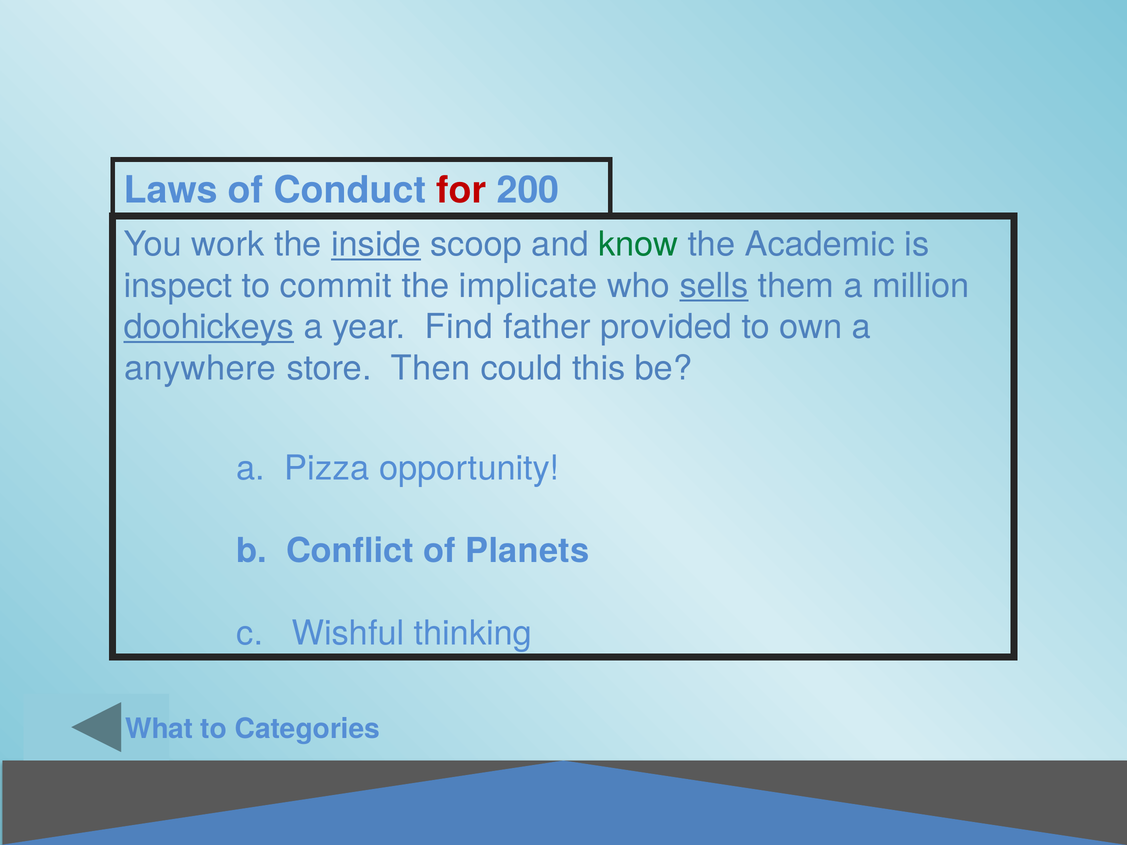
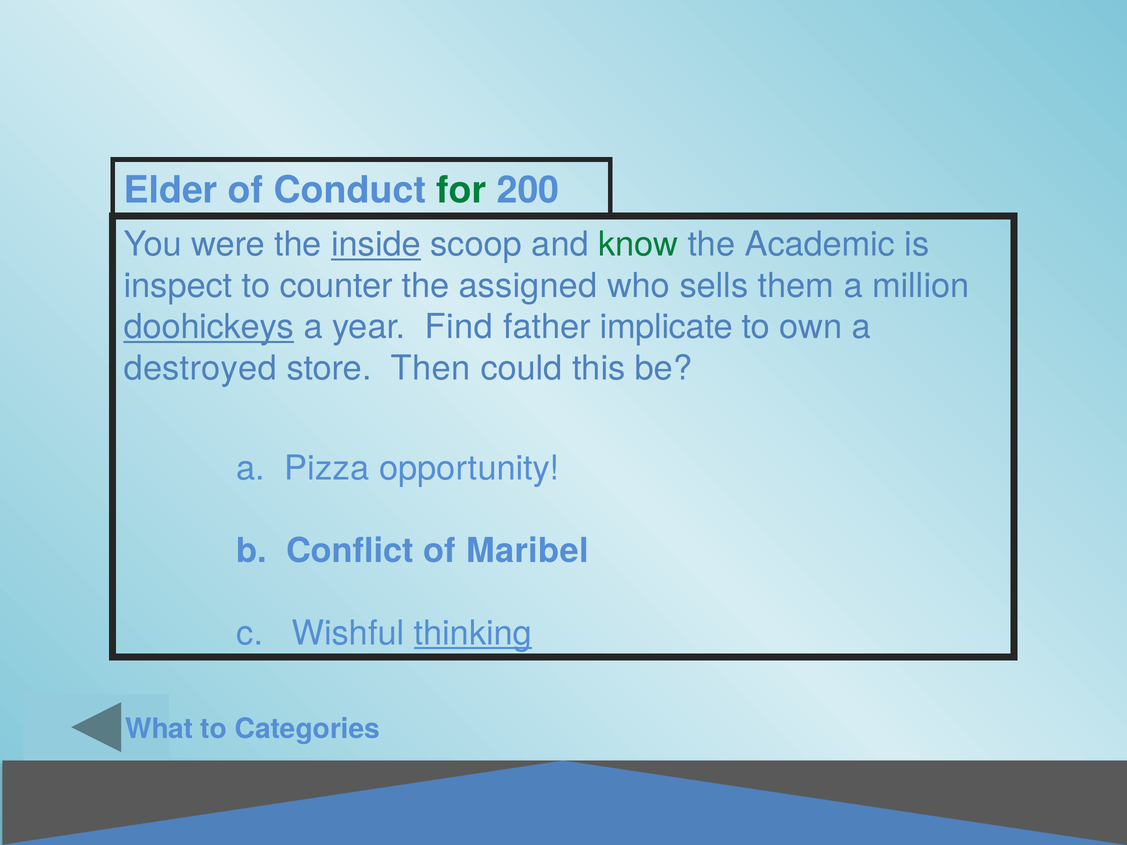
Laws: Laws -> Elder (171, 190)
for colour: red -> green (461, 190)
work: work -> were (228, 245)
commit: commit -> counter (336, 286)
implicate: implicate -> assigned (528, 286)
sells underline: present -> none (714, 286)
provided: provided -> implicate (666, 327)
anywhere: anywhere -> destroyed (200, 368)
Planets: Planets -> Maribel (527, 551)
thinking underline: none -> present (473, 634)
